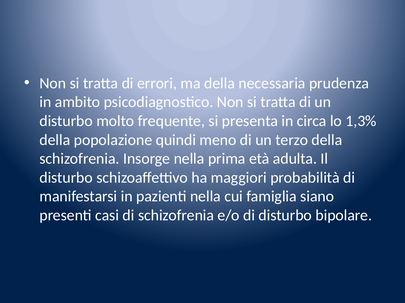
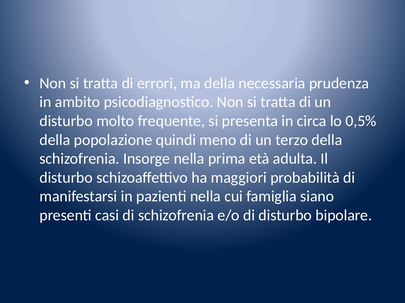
1,3%: 1,3% -> 0,5% (361, 121)
